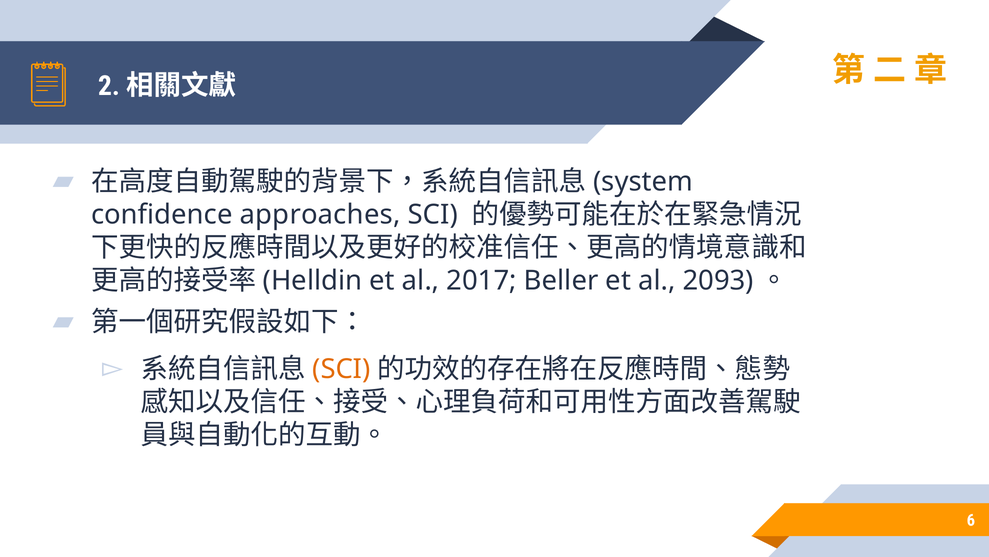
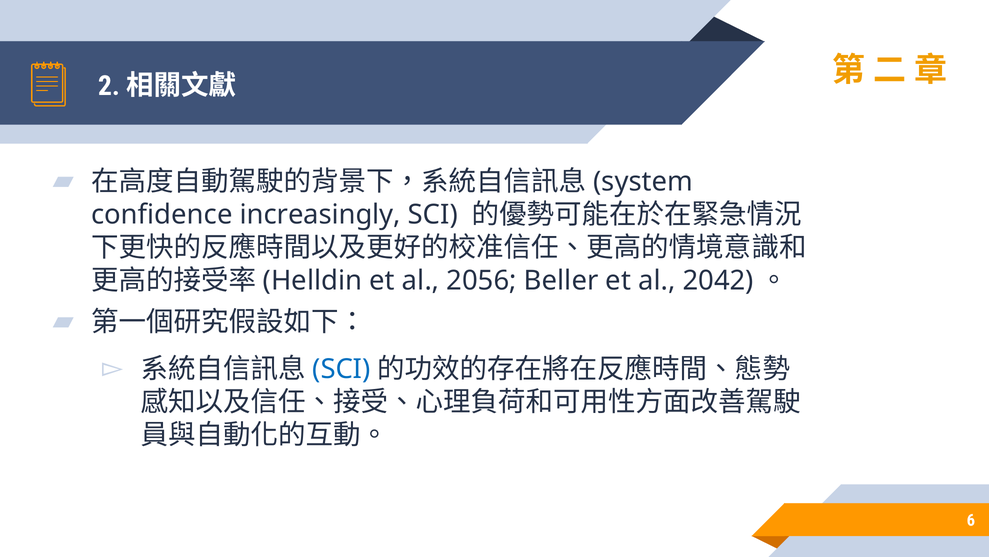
approaches: approaches -> increasingly (320, 215)
2017: 2017 -> 2056 (482, 281)
2093: 2093 -> 2042 (718, 281)
SCI colour: orange -> blue (341, 369)
